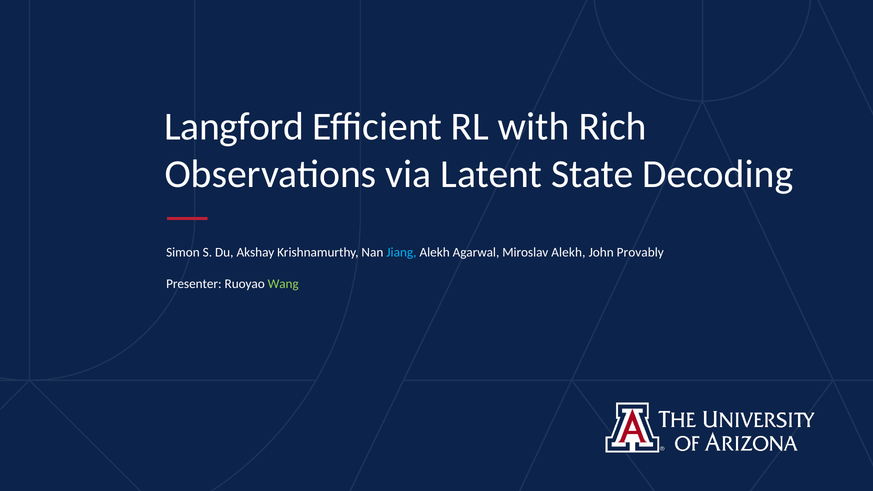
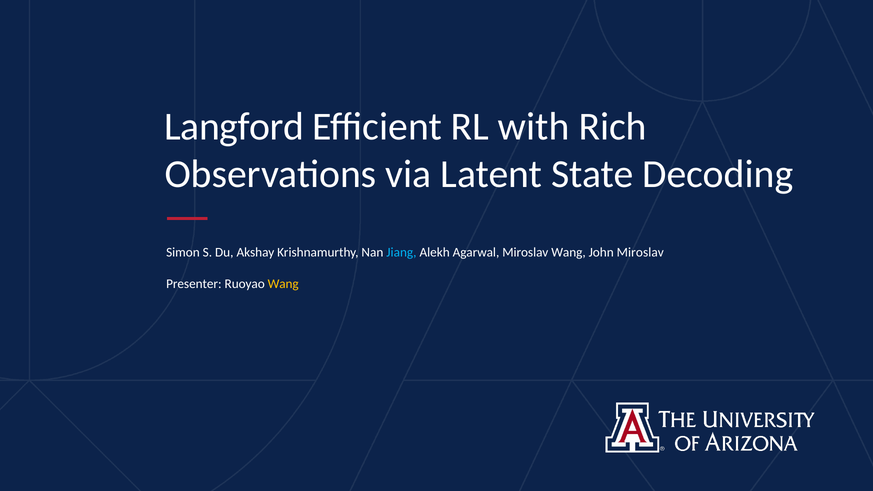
Miroslav Alekh: Alekh -> Wang (568, 252)
John Provably: Provably -> Miroslav (640, 252)
Wang colour: light green -> yellow (283, 284)
